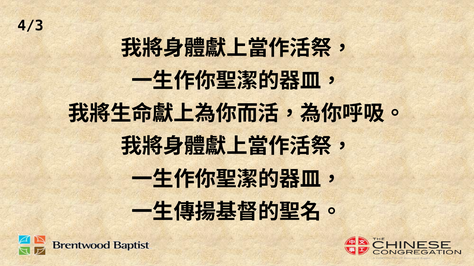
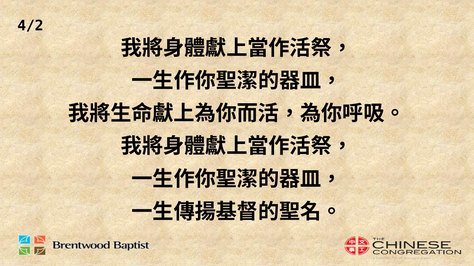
4/3: 4/3 -> 4/2 (30, 26)
